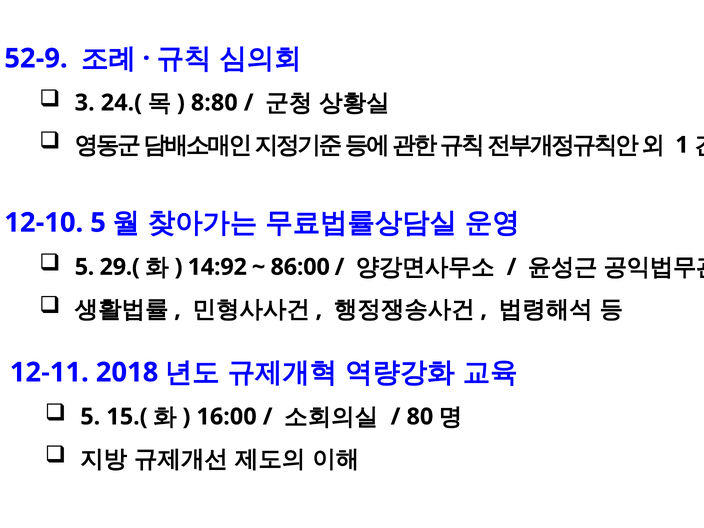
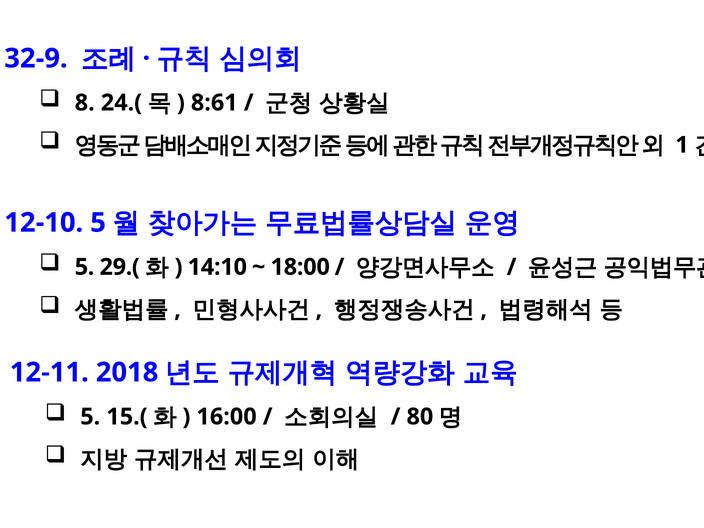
52-9: 52-9 -> 32-9 (36, 58)
3: 3 -> 8 (85, 103)
8:80: 8:80 -> 8:61 (214, 103)
14:92: 14:92 -> 14:10 (217, 267)
86:00: 86:00 -> 18:00 (300, 267)
